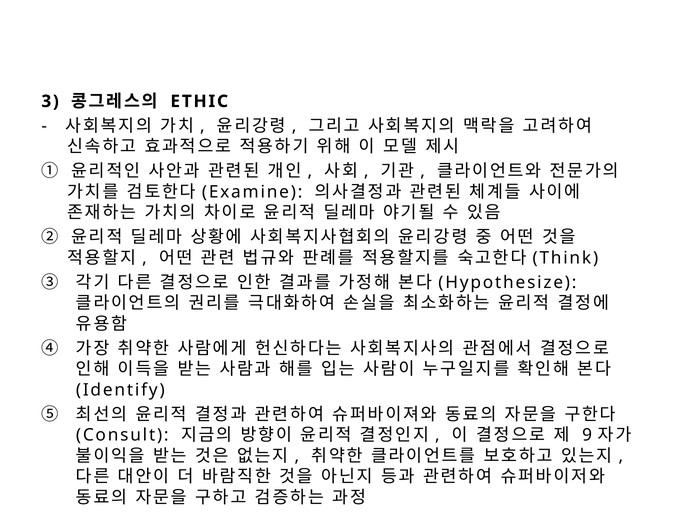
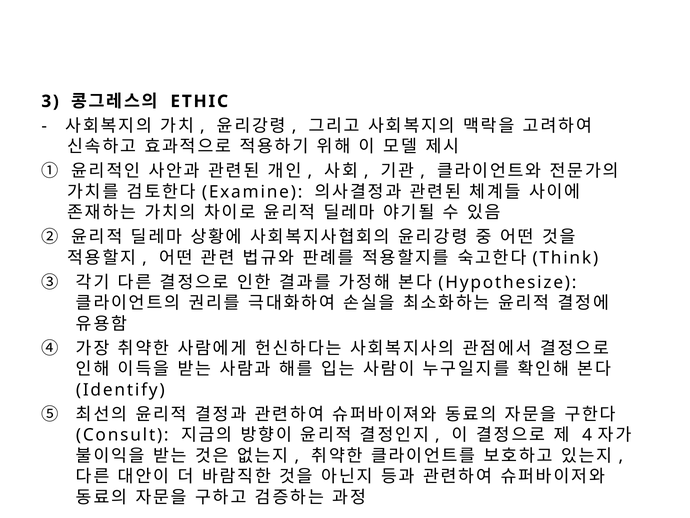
9: 9 -> 4 (587, 435)
